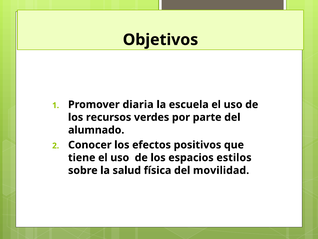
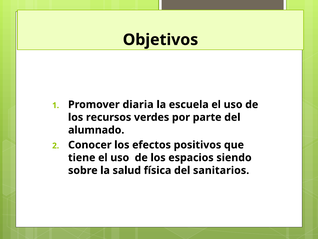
estilos: estilos -> siendo (234, 157)
movilidad: movilidad -> sanitarios (221, 170)
